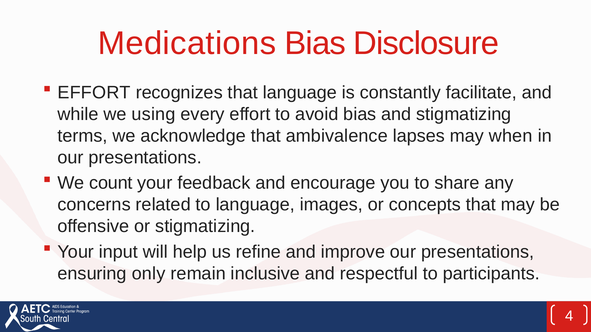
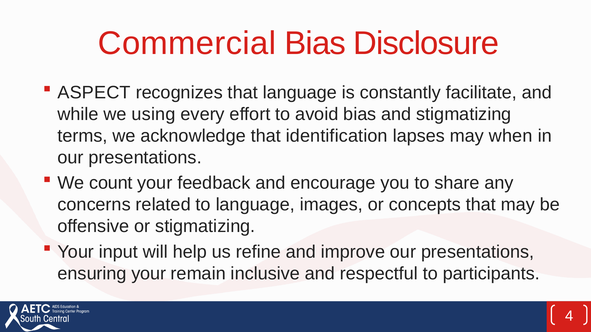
Medications: Medications -> Commercial (187, 43)
EFFORT: EFFORT -> ASPECT (94, 93)
ambivalence: ambivalence -> identification (337, 136)
ensuring only: only -> your (149, 274)
